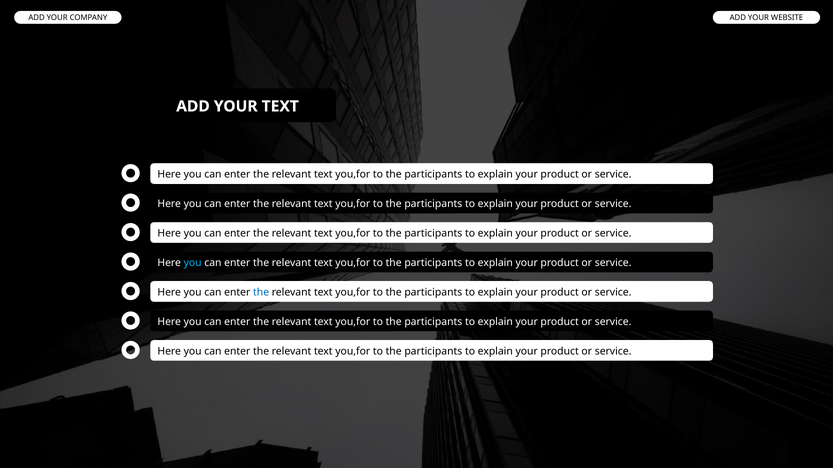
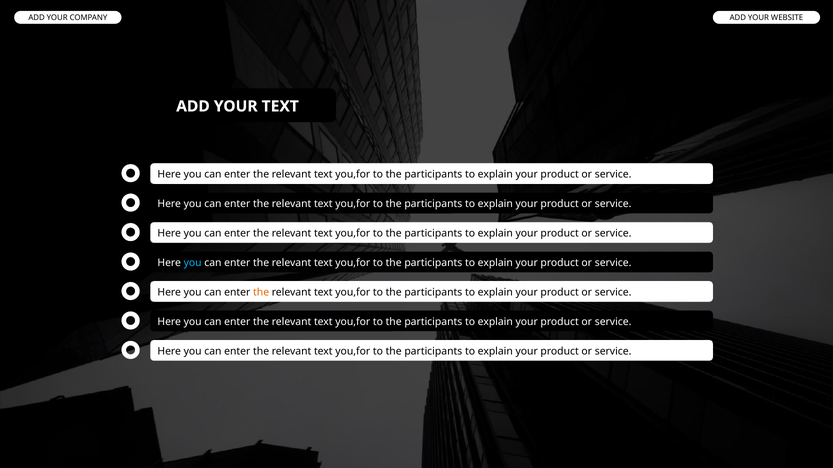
the colour: blue -> orange (261, 292)
